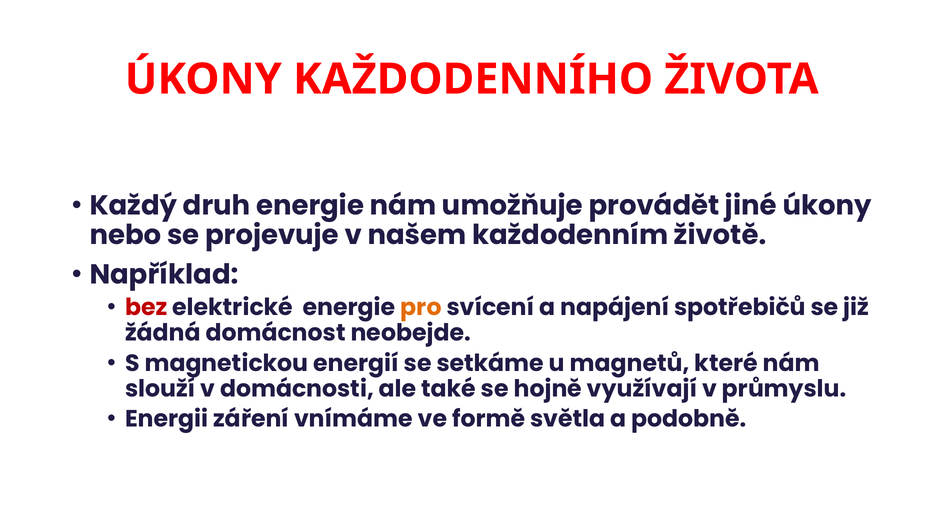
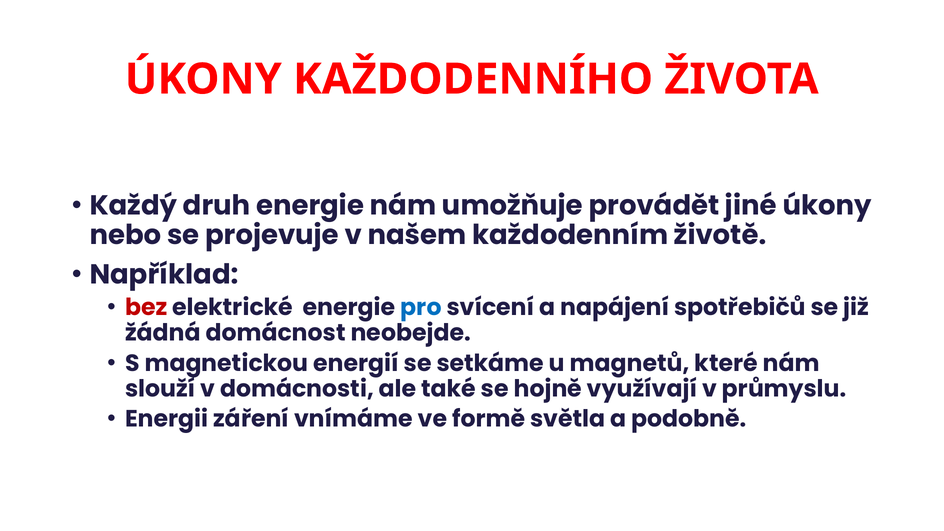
pro colour: orange -> blue (421, 307)
